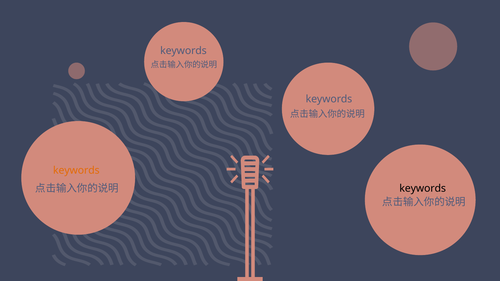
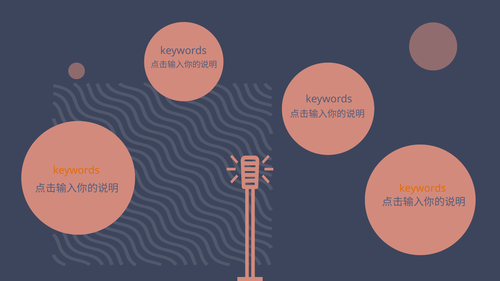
keywords colour: black -> orange (423, 188)
